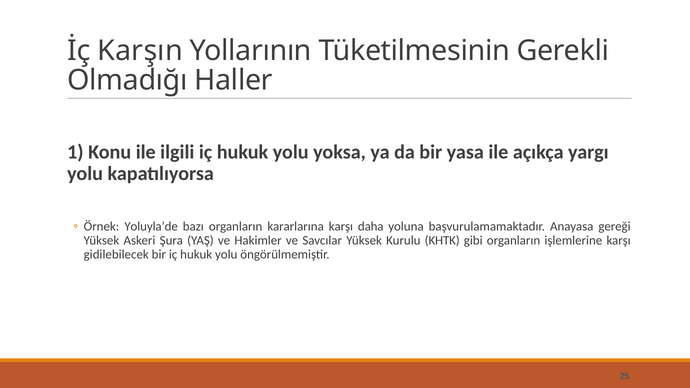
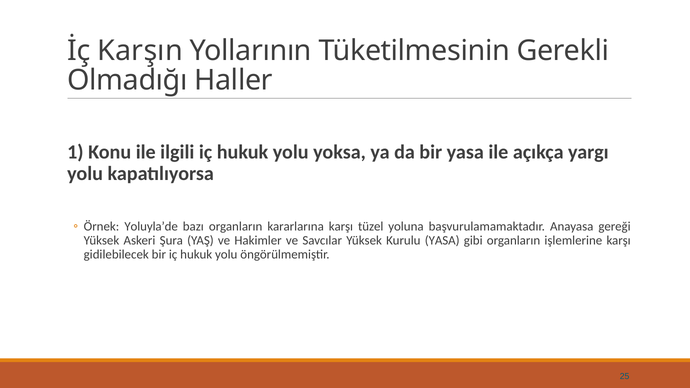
daha: daha -> tüzel (371, 226)
Kurulu KHTK: KHTK -> YASA (442, 240)
